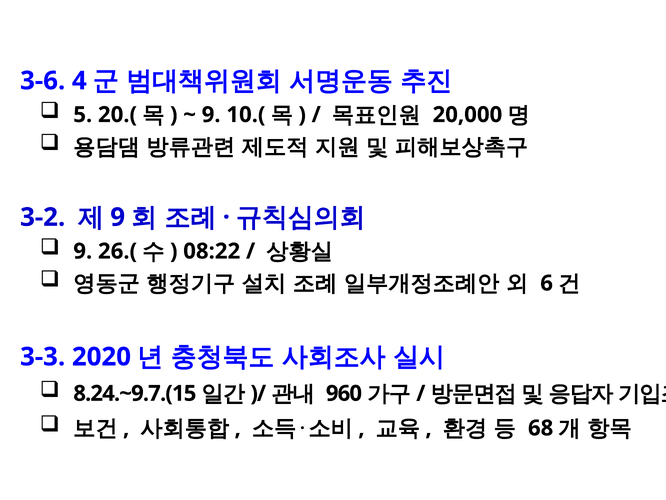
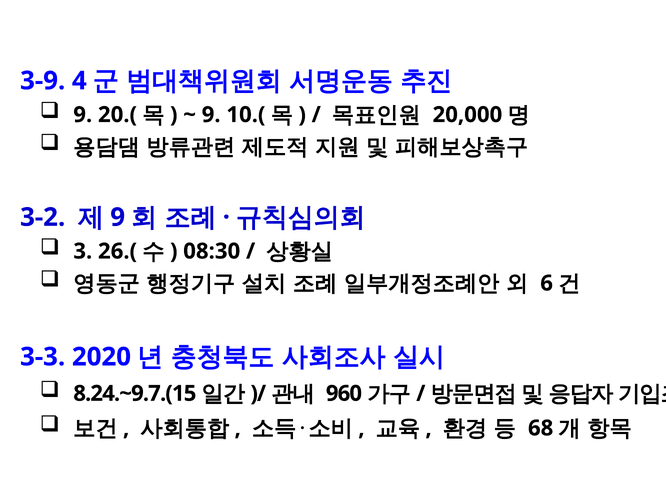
3-6: 3-6 -> 3-9 (43, 81)
5: 5 -> 9 (83, 115)
9: 9 -> 3 (83, 251)
08:22: 08:22 -> 08:30 (212, 251)
